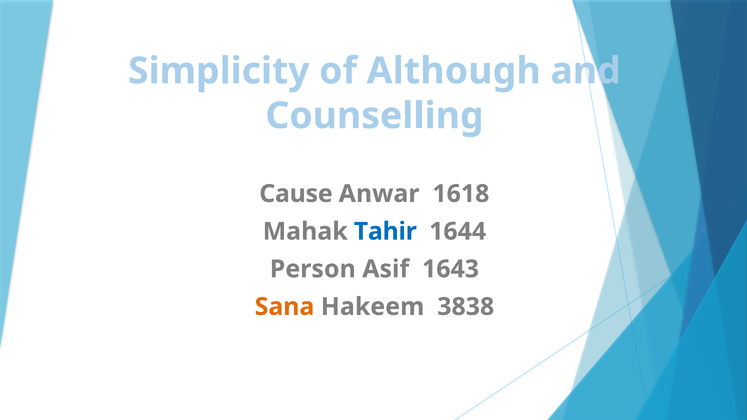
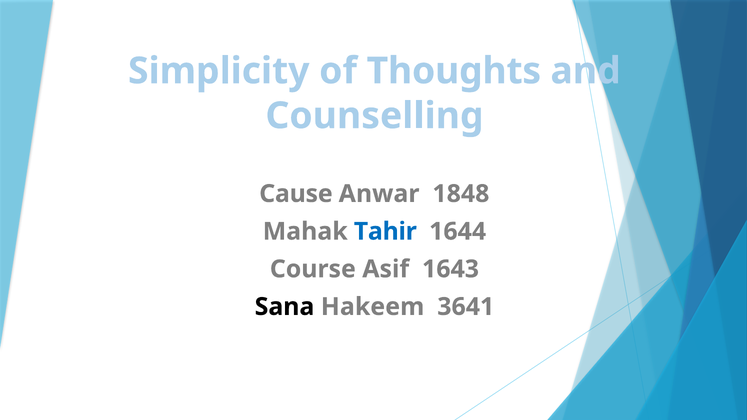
Although: Although -> Thoughts (454, 71)
1618: 1618 -> 1848 (461, 194)
Person: Person -> Course (313, 269)
Sana colour: orange -> black (285, 307)
3838: 3838 -> 3641 (466, 307)
